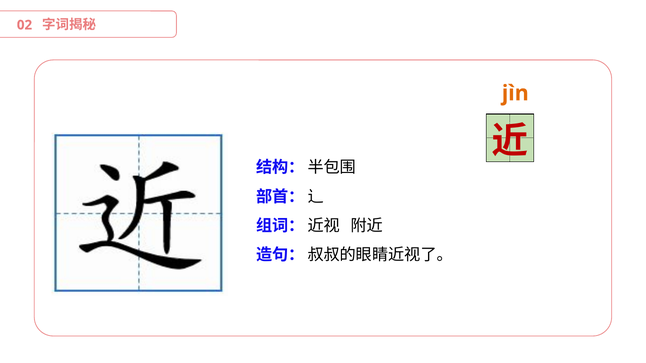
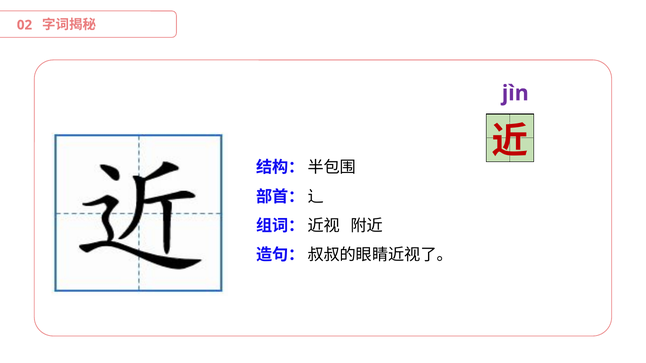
jìn colour: orange -> purple (515, 93)
